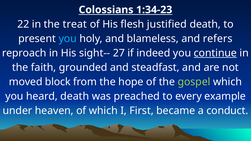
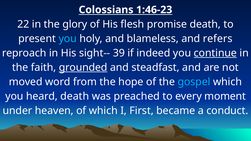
1:34-23: 1:34-23 -> 1:46-23 (154, 10)
treat: treat -> glory (75, 24)
justified: justified -> promise (167, 24)
27: 27 -> 39 (119, 53)
grounded underline: none -> present (83, 67)
block: block -> word (58, 82)
gospel colour: light green -> light blue (194, 82)
example: example -> moment (225, 96)
